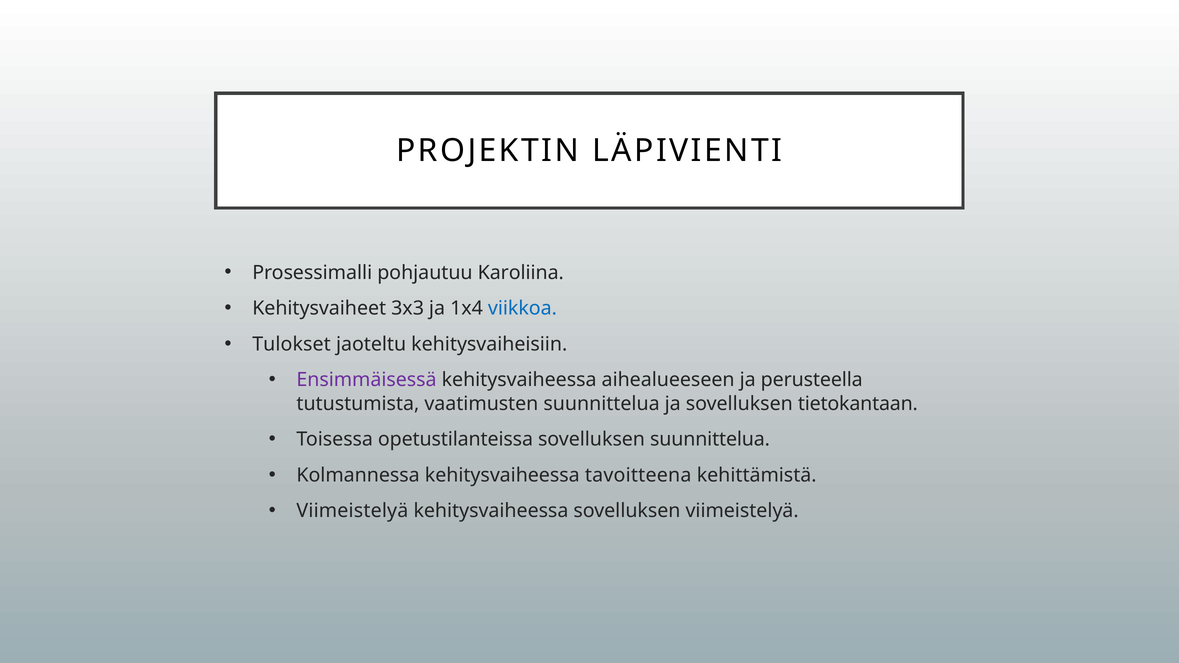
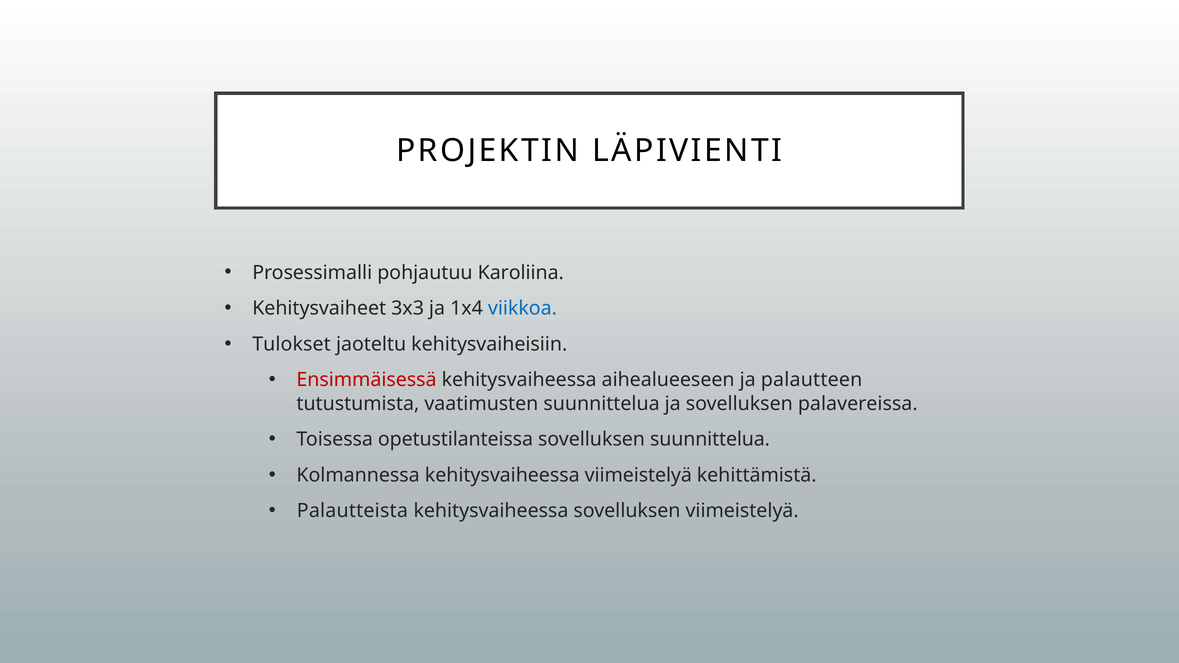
Ensimmäisessä colour: purple -> red (367, 380)
perusteella: perusteella -> palautteen (812, 380)
tietokantaan: tietokantaan -> palavereissa (858, 404)
kehitysvaiheessa tavoitteena: tavoitteena -> viimeistelyä (638, 475)
Viimeistelyä: Viimeistelyä -> Palautteista (352, 511)
